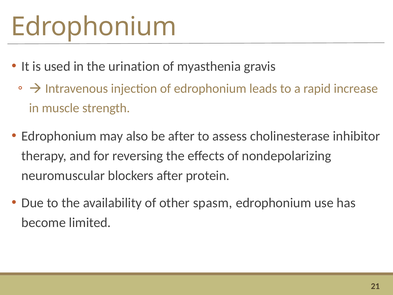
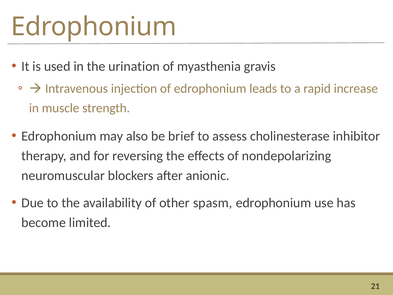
be after: after -> brief (181, 136)
protein: protein -> anionic (208, 175)
